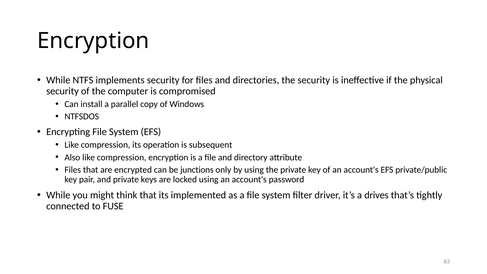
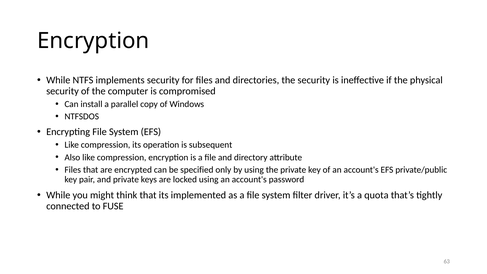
junctions: junctions -> specified (197, 170)
drives: drives -> quota (376, 195)
